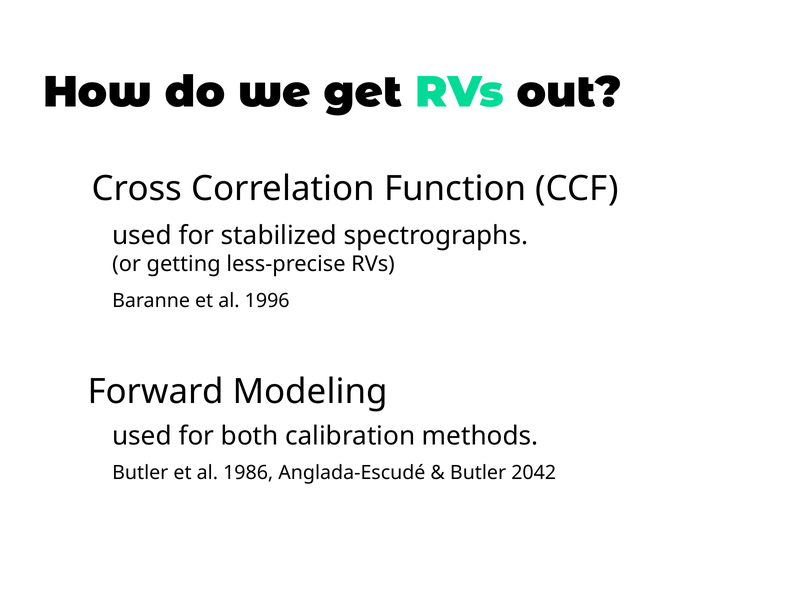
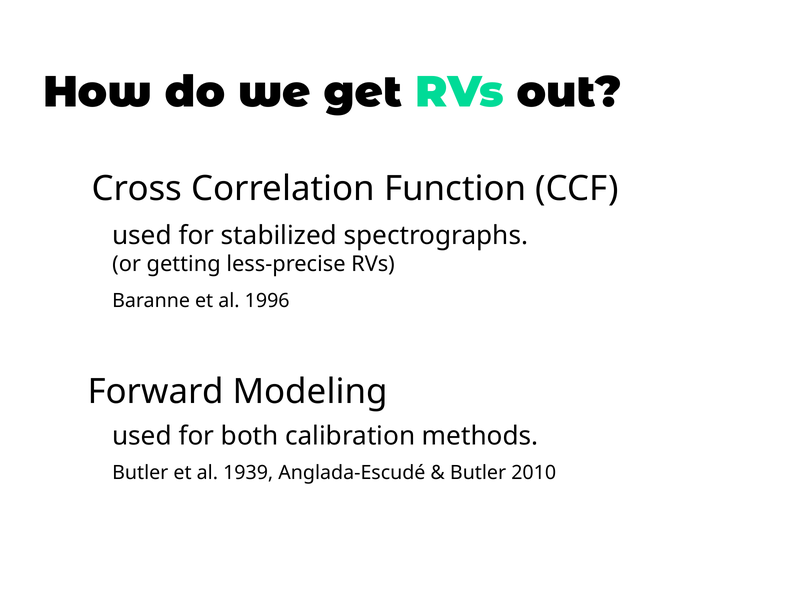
1986: 1986 -> 1939 (248, 473)
2042: 2042 -> 2010 (534, 473)
